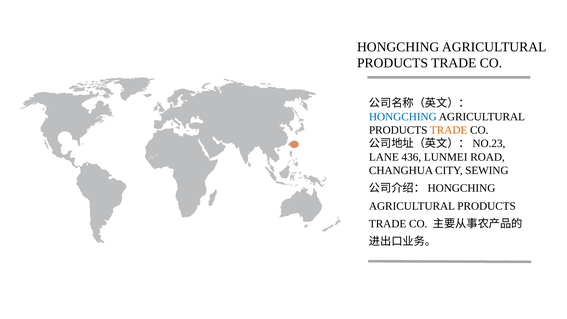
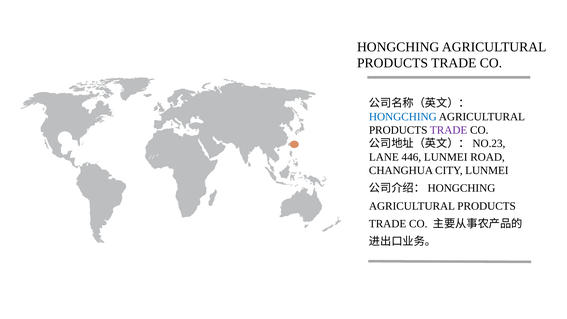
TRADE colour: orange -> purple (449, 130)
436: 436 -> 446 (411, 157)
CITY SEWING: SEWING -> LUNMEI (487, 171)
